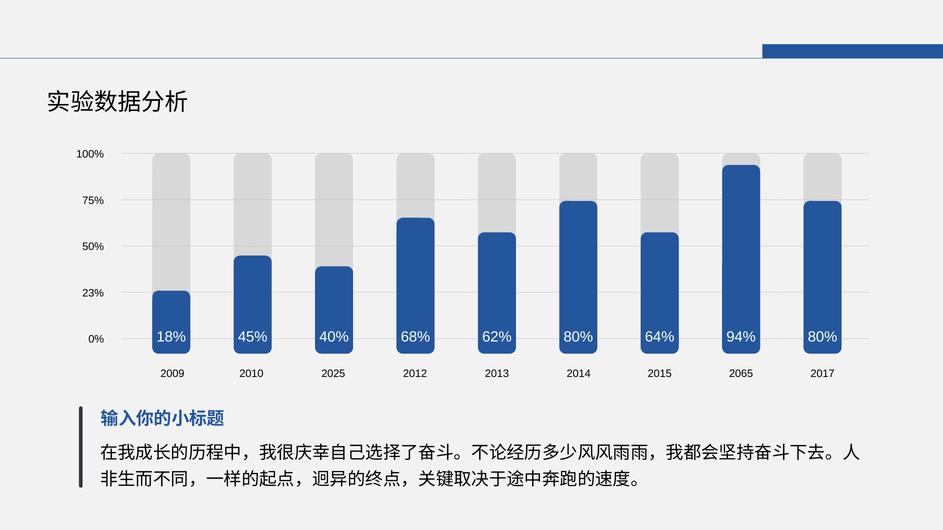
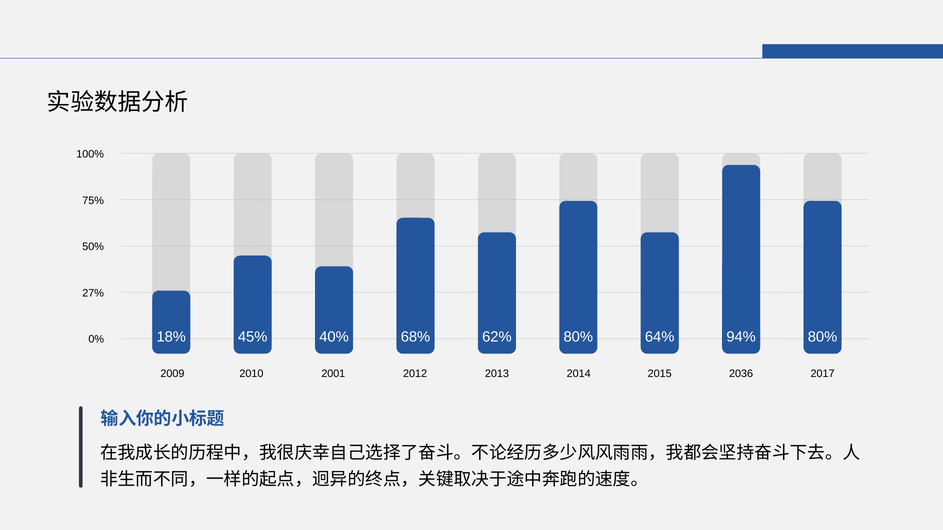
23%: 23% -> 27% (93, 293)
2025: 2025 -> 2001 (333, 374)
2065: 2065 -> 2036 (741, 374)
